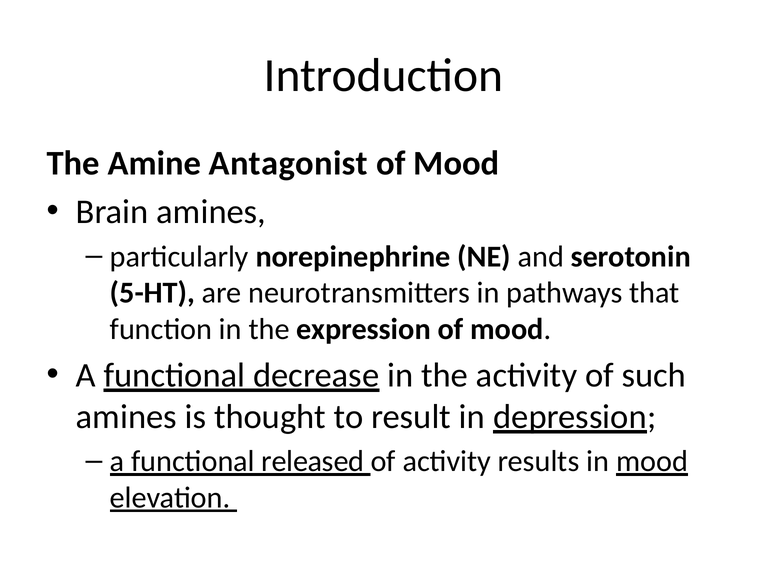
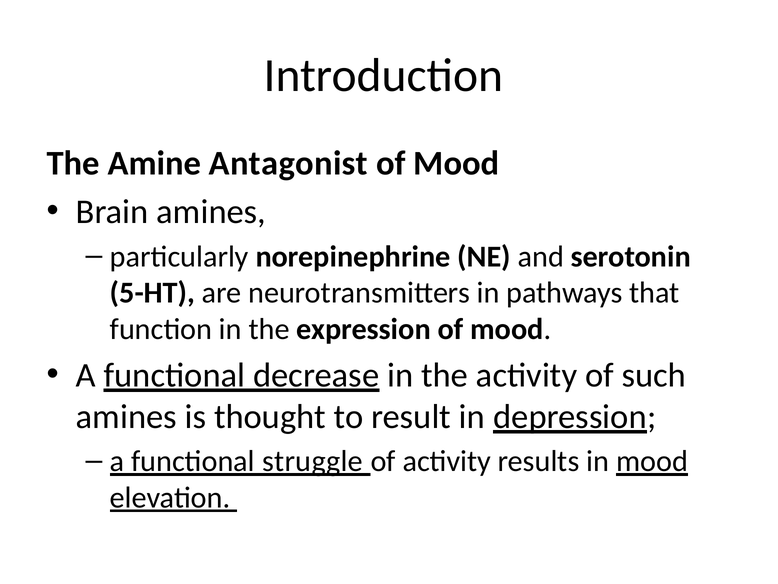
released: released -> struggle (312, 461)
